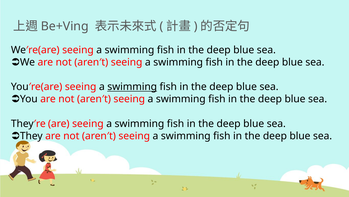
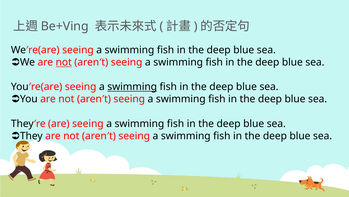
not underline: none -> present (64, 62)
